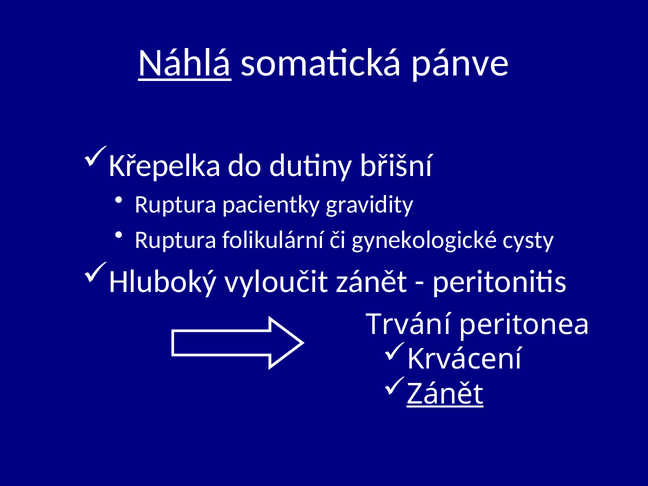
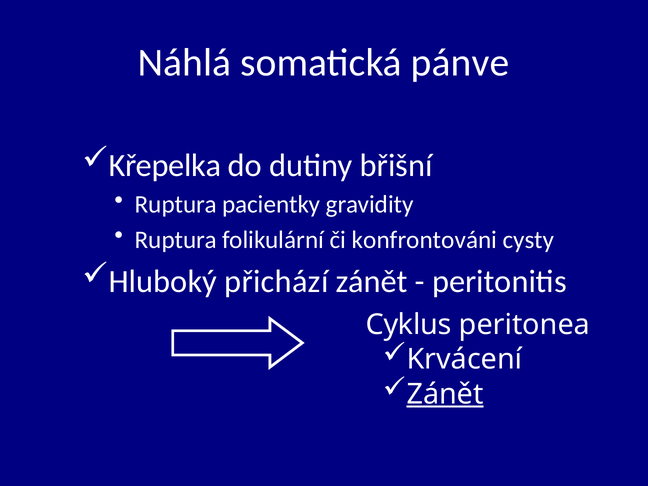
Náhlá underline: present -> none (185, 63)
gynekologické: gynekologické -> konfrontováni (424, 240)
vyloučit: vyloučit -> přichází (276, 281)
Trvání: Trvání -> Cyklus (409, 325)
